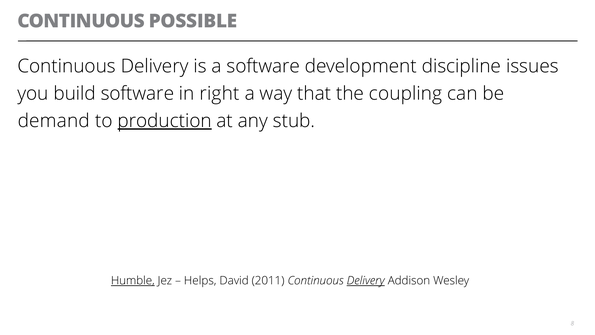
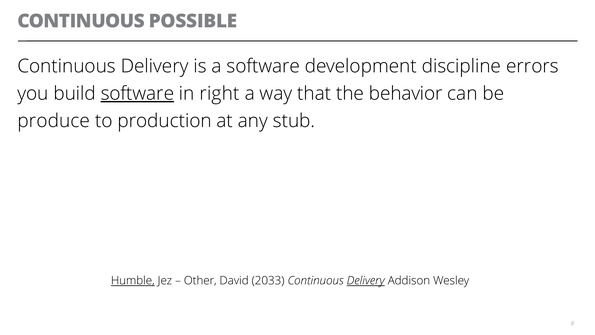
issues: issues -> errors (532, 66)
software underline: none -> present (137, 93)
coupling: coupling -> behavior (406, 93)
demand: demand -> produce (54, 121)
production underline: present -> none (165, 121)
Helps: Helps -> Other (200, 281)
2011: 2011 -> 2033 (268, 281)
